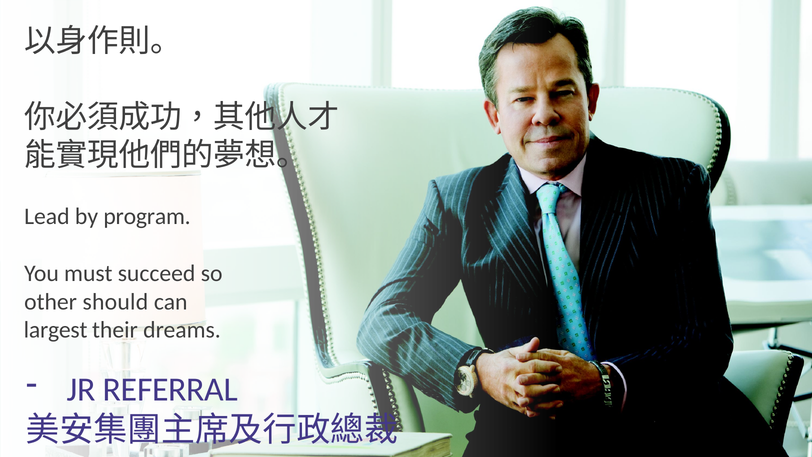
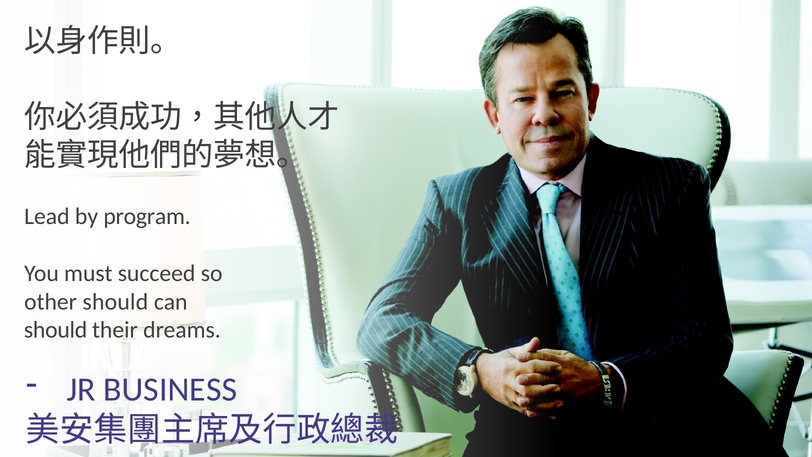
largest: largest -> should (56, 330)
REFERRAL: REFERRAL -> BUSINESS (170, 389)
